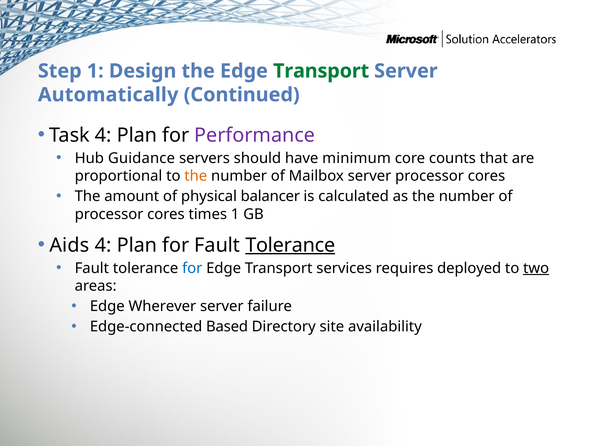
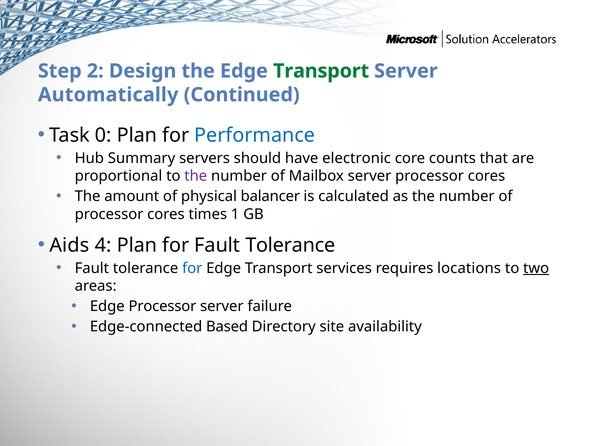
Step 1: 1 -> 2 (95, 71)
Task 4: 4 -> 0 (103, 135)
Performance colour: purple -> blue (255, 135)
Guidance: Guidance -> Summary (142, 158)
minimum: minimum -> electronic (357, 158)
the colour: orange -> purple (196, 176)
Tolerance underline: present -> none (290, 245)
deployed: deployed -> locations (469, 268)
Edge Wherever: Wherever -> Processor (162, 306)
